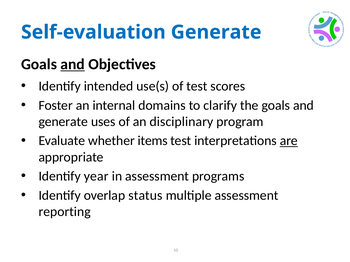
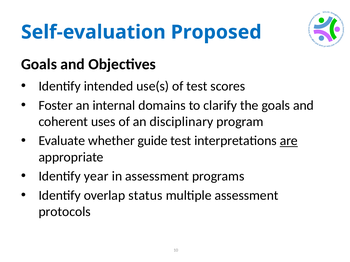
Self-evaluation Generate: Generate -> Proposed (216, 32)
and underline: present -> none (73, 64)
generate: generate -> coherent (63, 122)
items: items -> guide (153, 141)
reporting: reporting -> protocols (65, 212)
